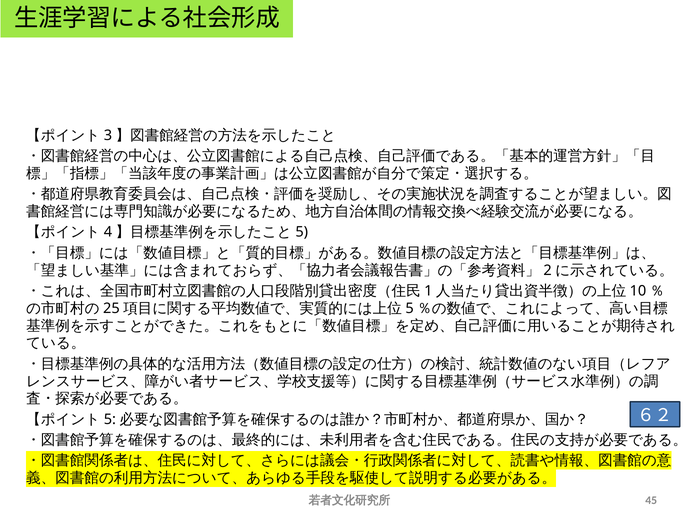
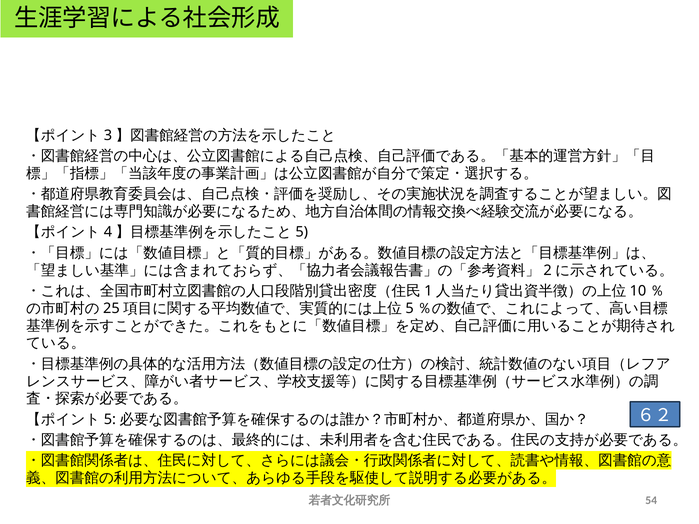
45: 45 -> 54 (651, 501)
